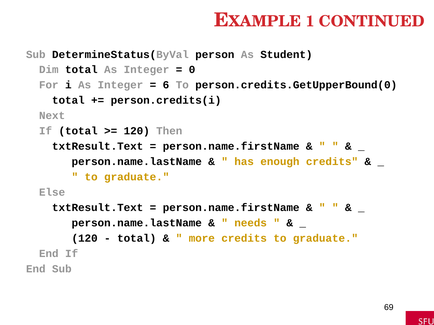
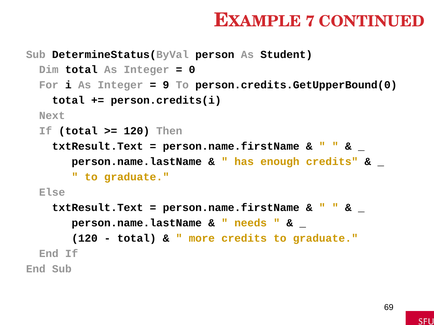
1: 1 -> 7 (310, 21)
6: 6 -> 9 (166, 85)
